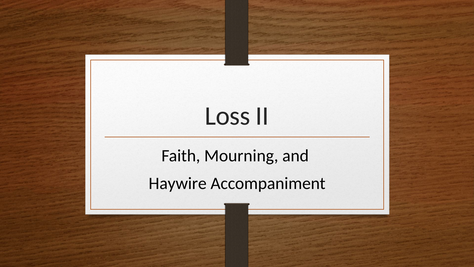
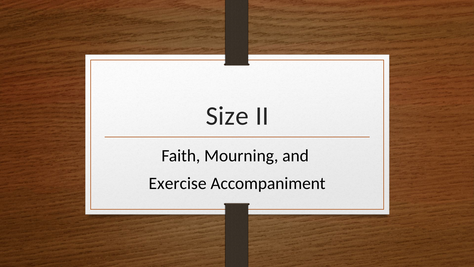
Loss: Loss -> Size (227, 116)
Haywire: Haywire -> Exercise (178, 183)
